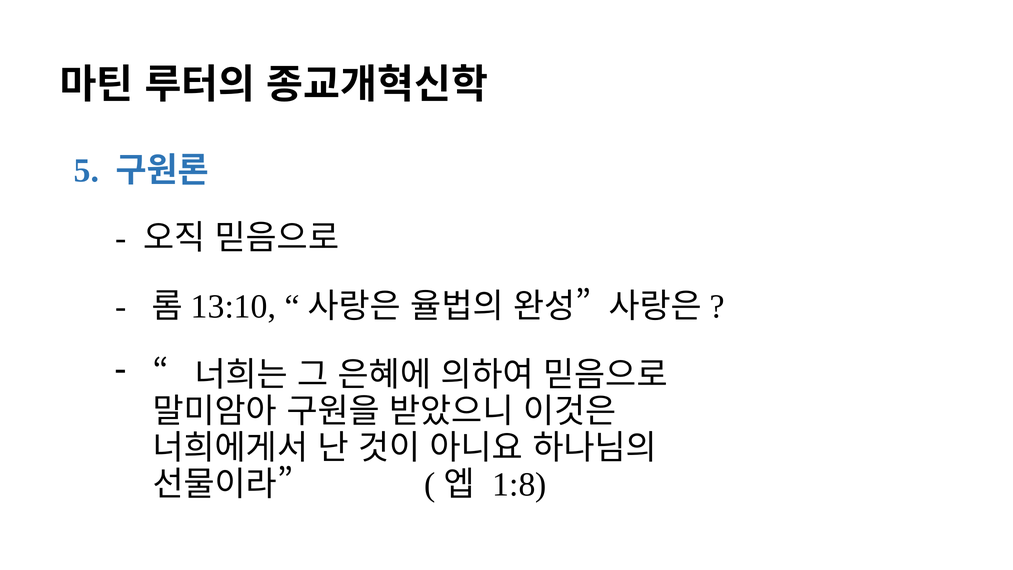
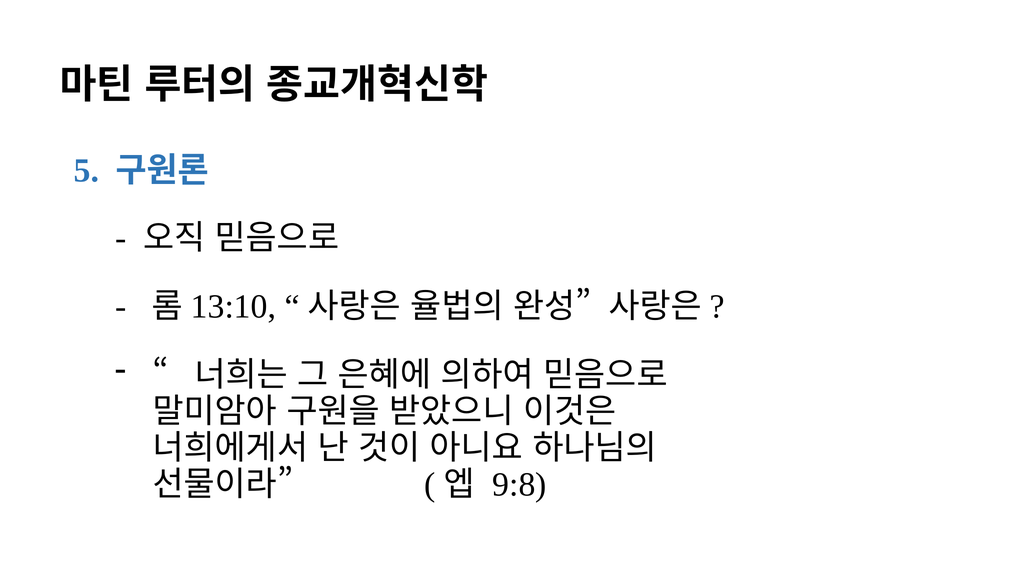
1:8: 1:8 -> 9:8 (520, 485)
